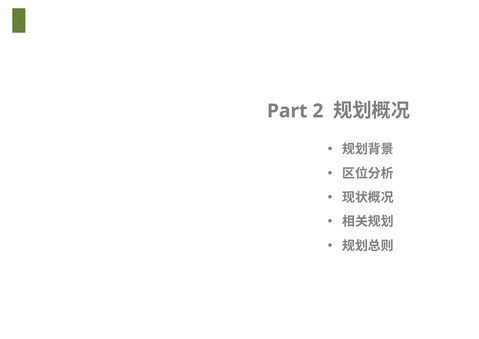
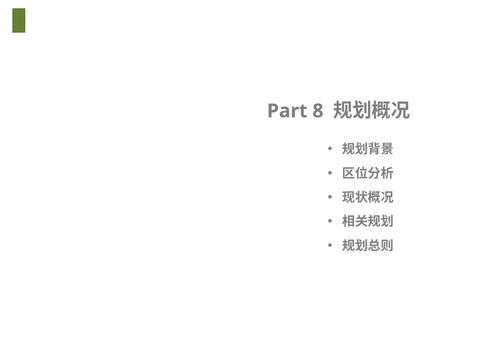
2: 2 -> 8 (318, 111)
